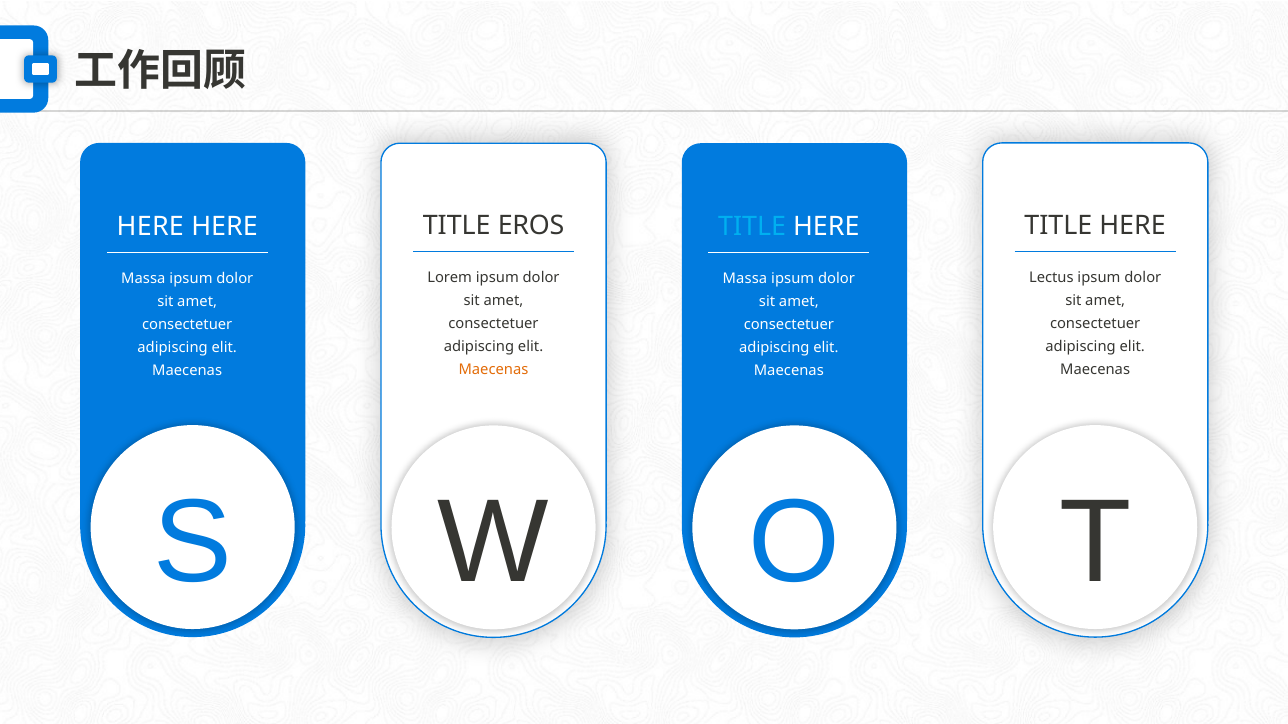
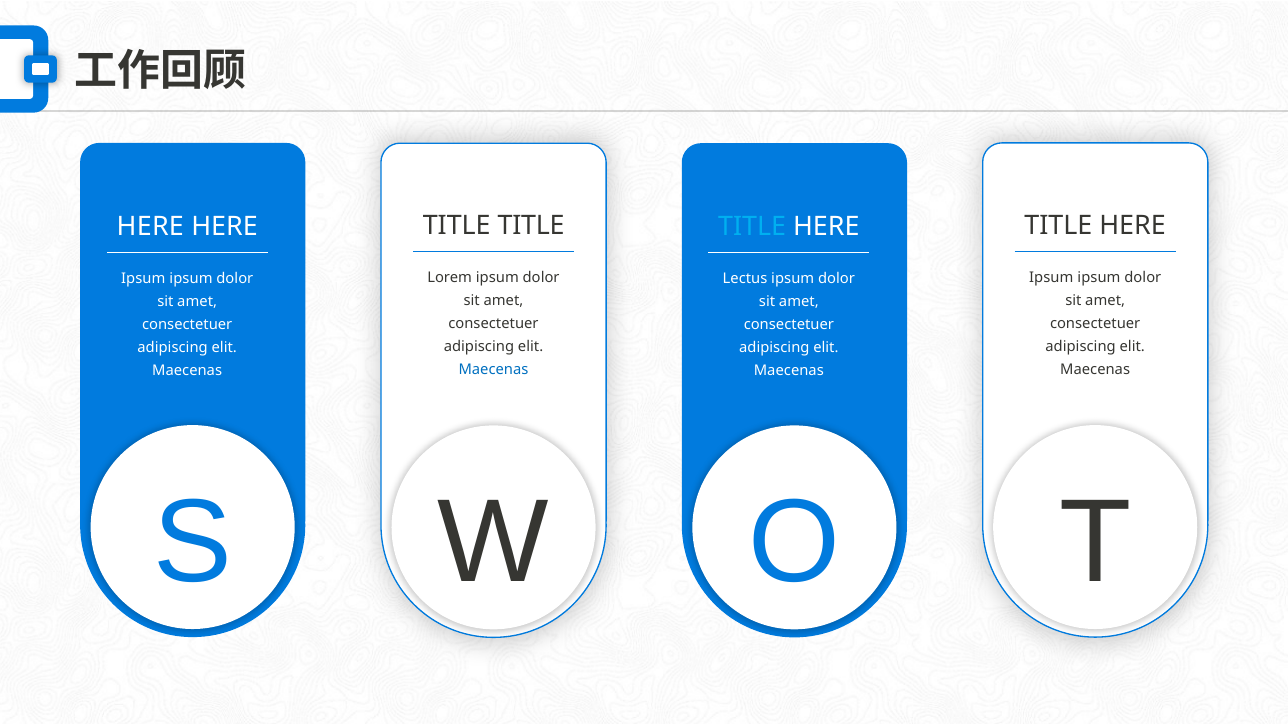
TITLE EROS: EROS -> TITLE (531, 226)
Lectus: Lectus -> Ipsum (1051, 277)
Massa: Massa -> Ipsum (143, 279)
Massa: Massa -> Lectus (745, 279)
Maecenas colour: orange -> blue (493, 369)
